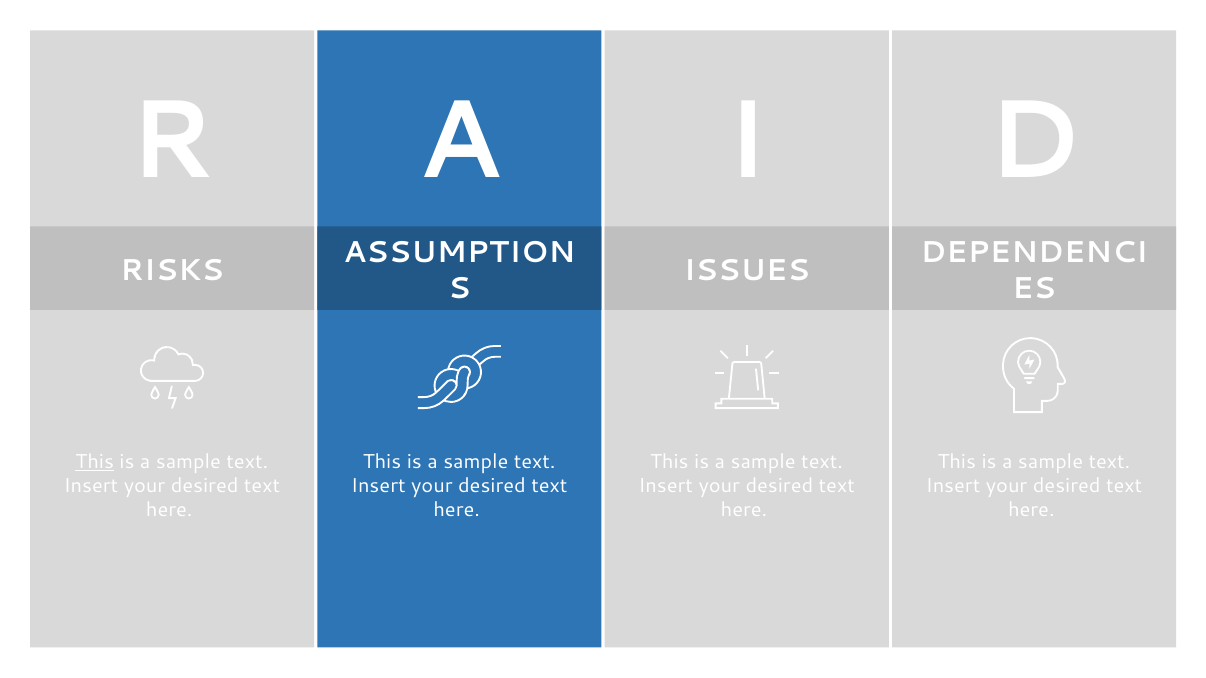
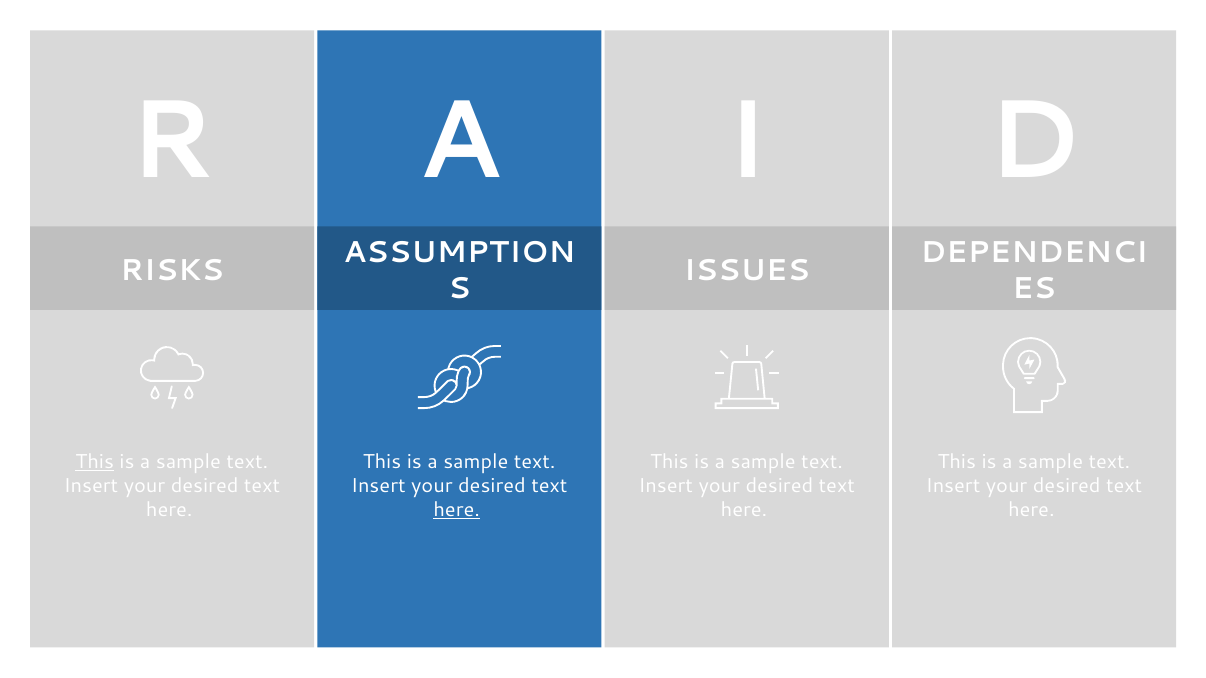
here underline: none -> present (457, 510)
